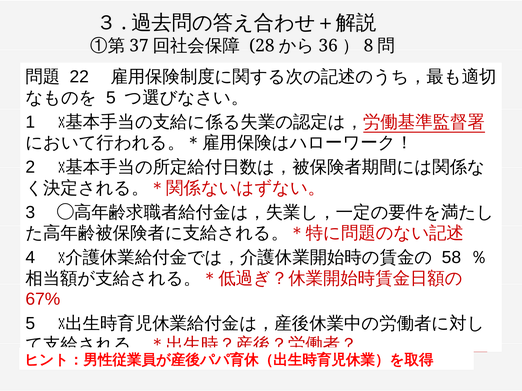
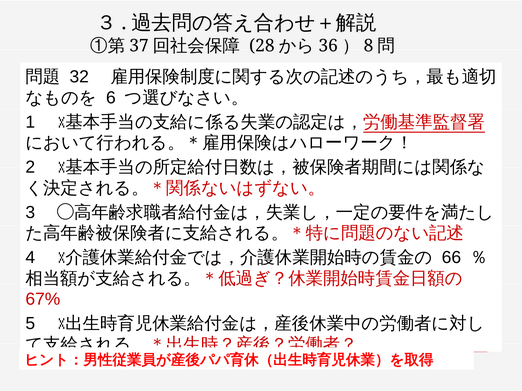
22: 22 -> 32 (79, 77)
5: 5 -> 6 (111, 98)
58: 58 -> 66 (451, 258)
